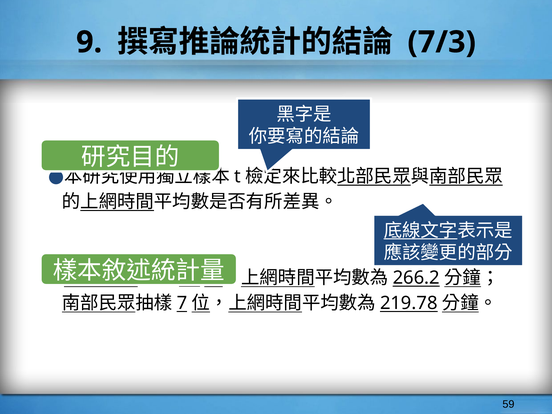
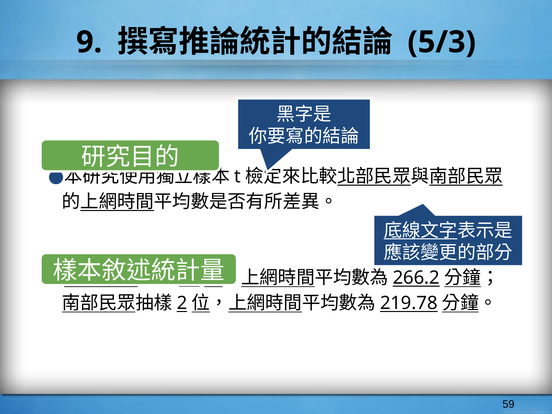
7/3: 7/3 -> 5/3 (442, 42)
7: 7 -> 2 (182, 303)
